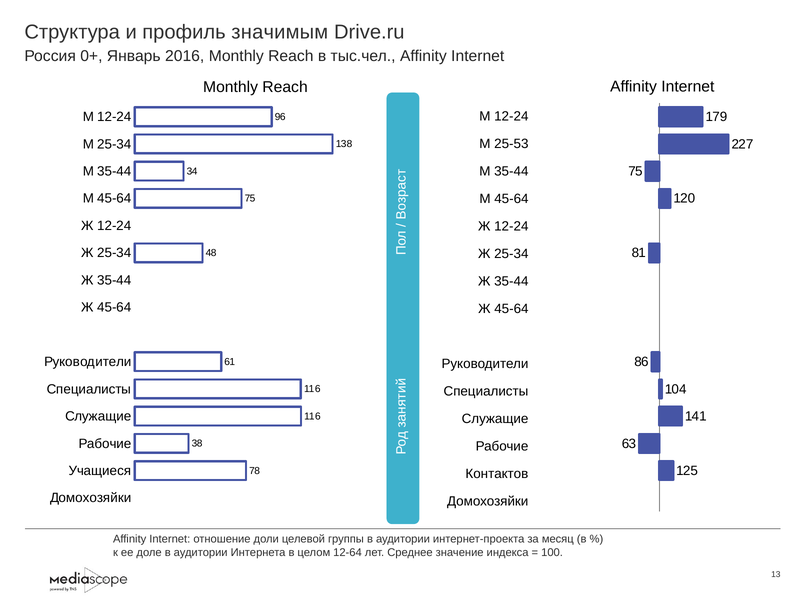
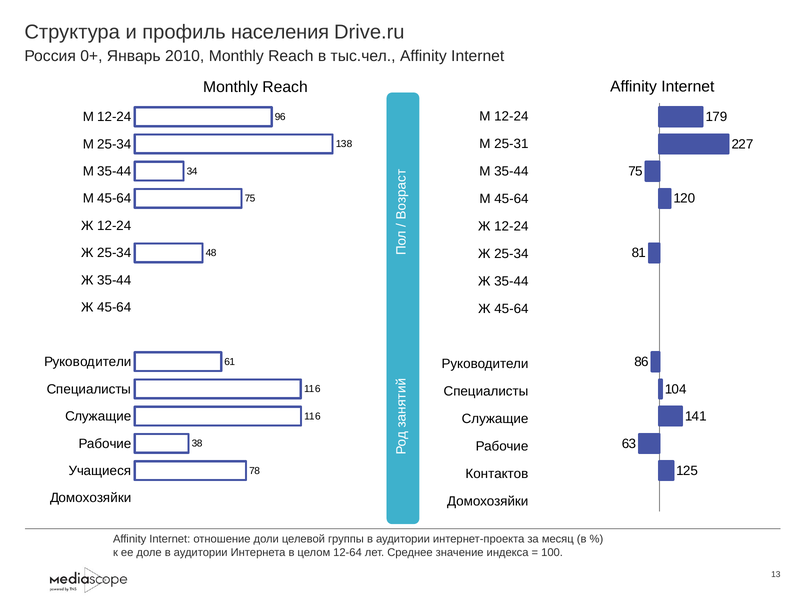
значимым: значимым -> населения (280, 32)
2016: 2016 -> 2010 (185, 56)
25-53: 25-53 -> 25-31 (511, 144)
